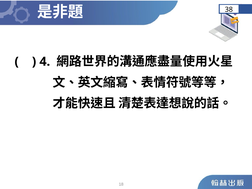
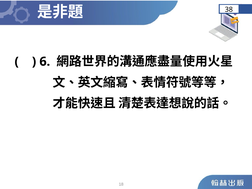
4: 4 -> 6 (45, 62)
